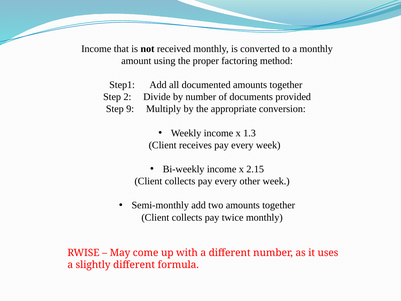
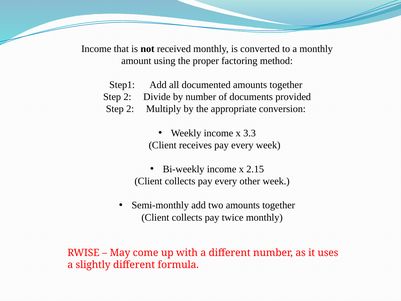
9: 9 -> 2 (130, 109)
1.3: 1.3 -> 3.3 (250, 133)
